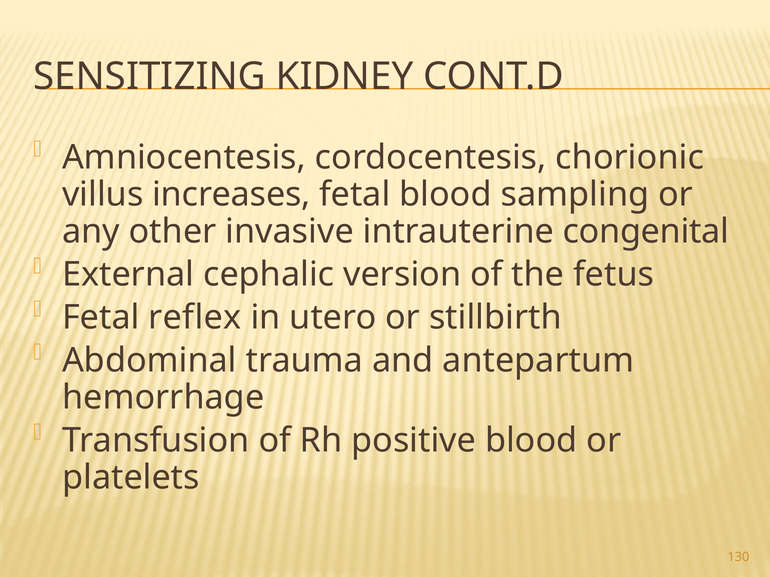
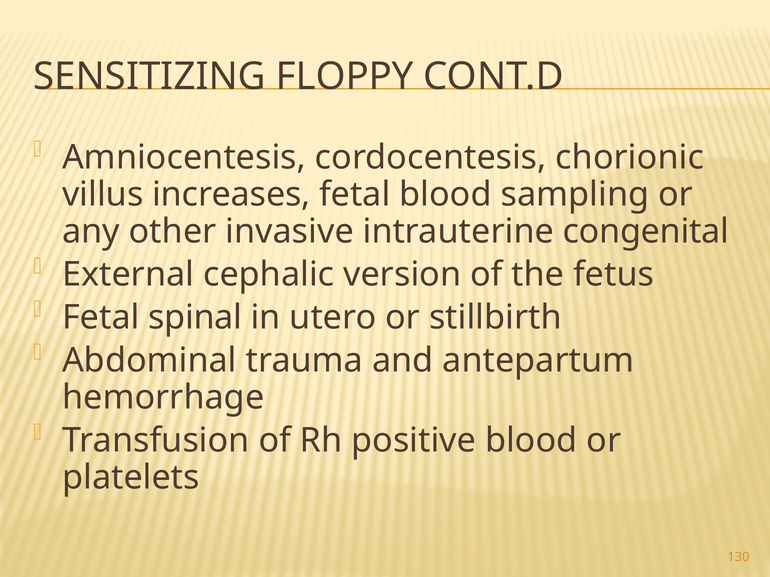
KIDNEY: KIDNEY -> FLOPPY (345, 76)
reflex: reflex -> spinal (195, 318)
